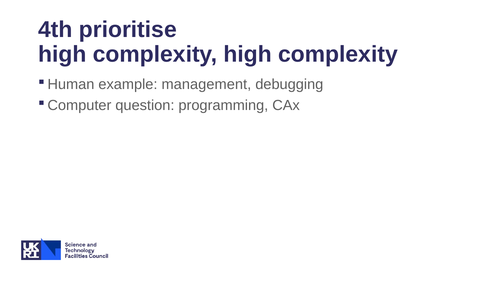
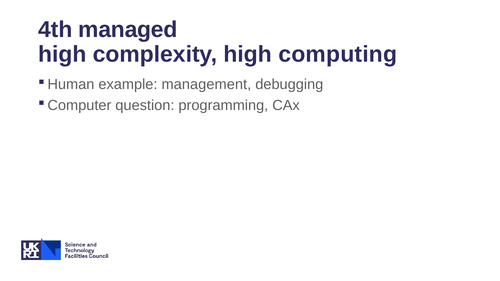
prioritise: prioritise -> managed (128, 30)
complexity high complexity: complexity -> computing (338, 54)
